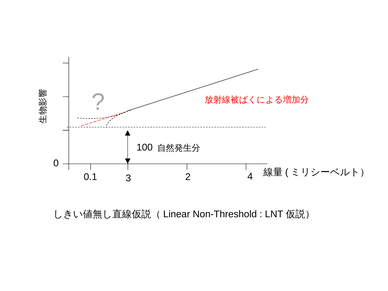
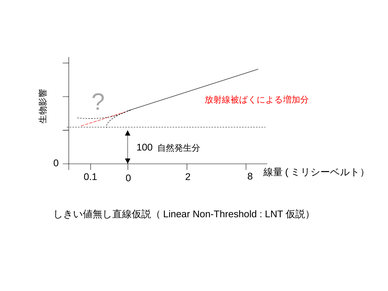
0.1 3: 3 -> 0 (128, 178)
4: 4 -> 8 (250, 177)
